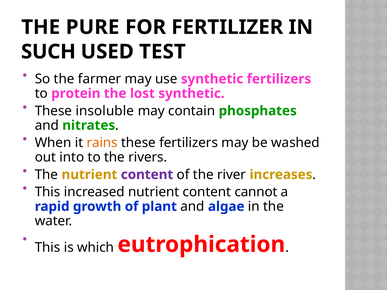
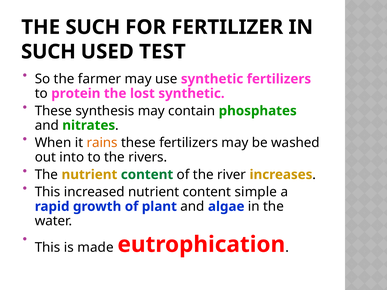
THE PURE: PURE -> SUCH (93, 27)
insoluble: insoluble -> synthesis (105, 111)
content colour: purple -> green (147, 175)
cannot: cannot -> simple (256, 192)
which: which -> made (96, 248)
